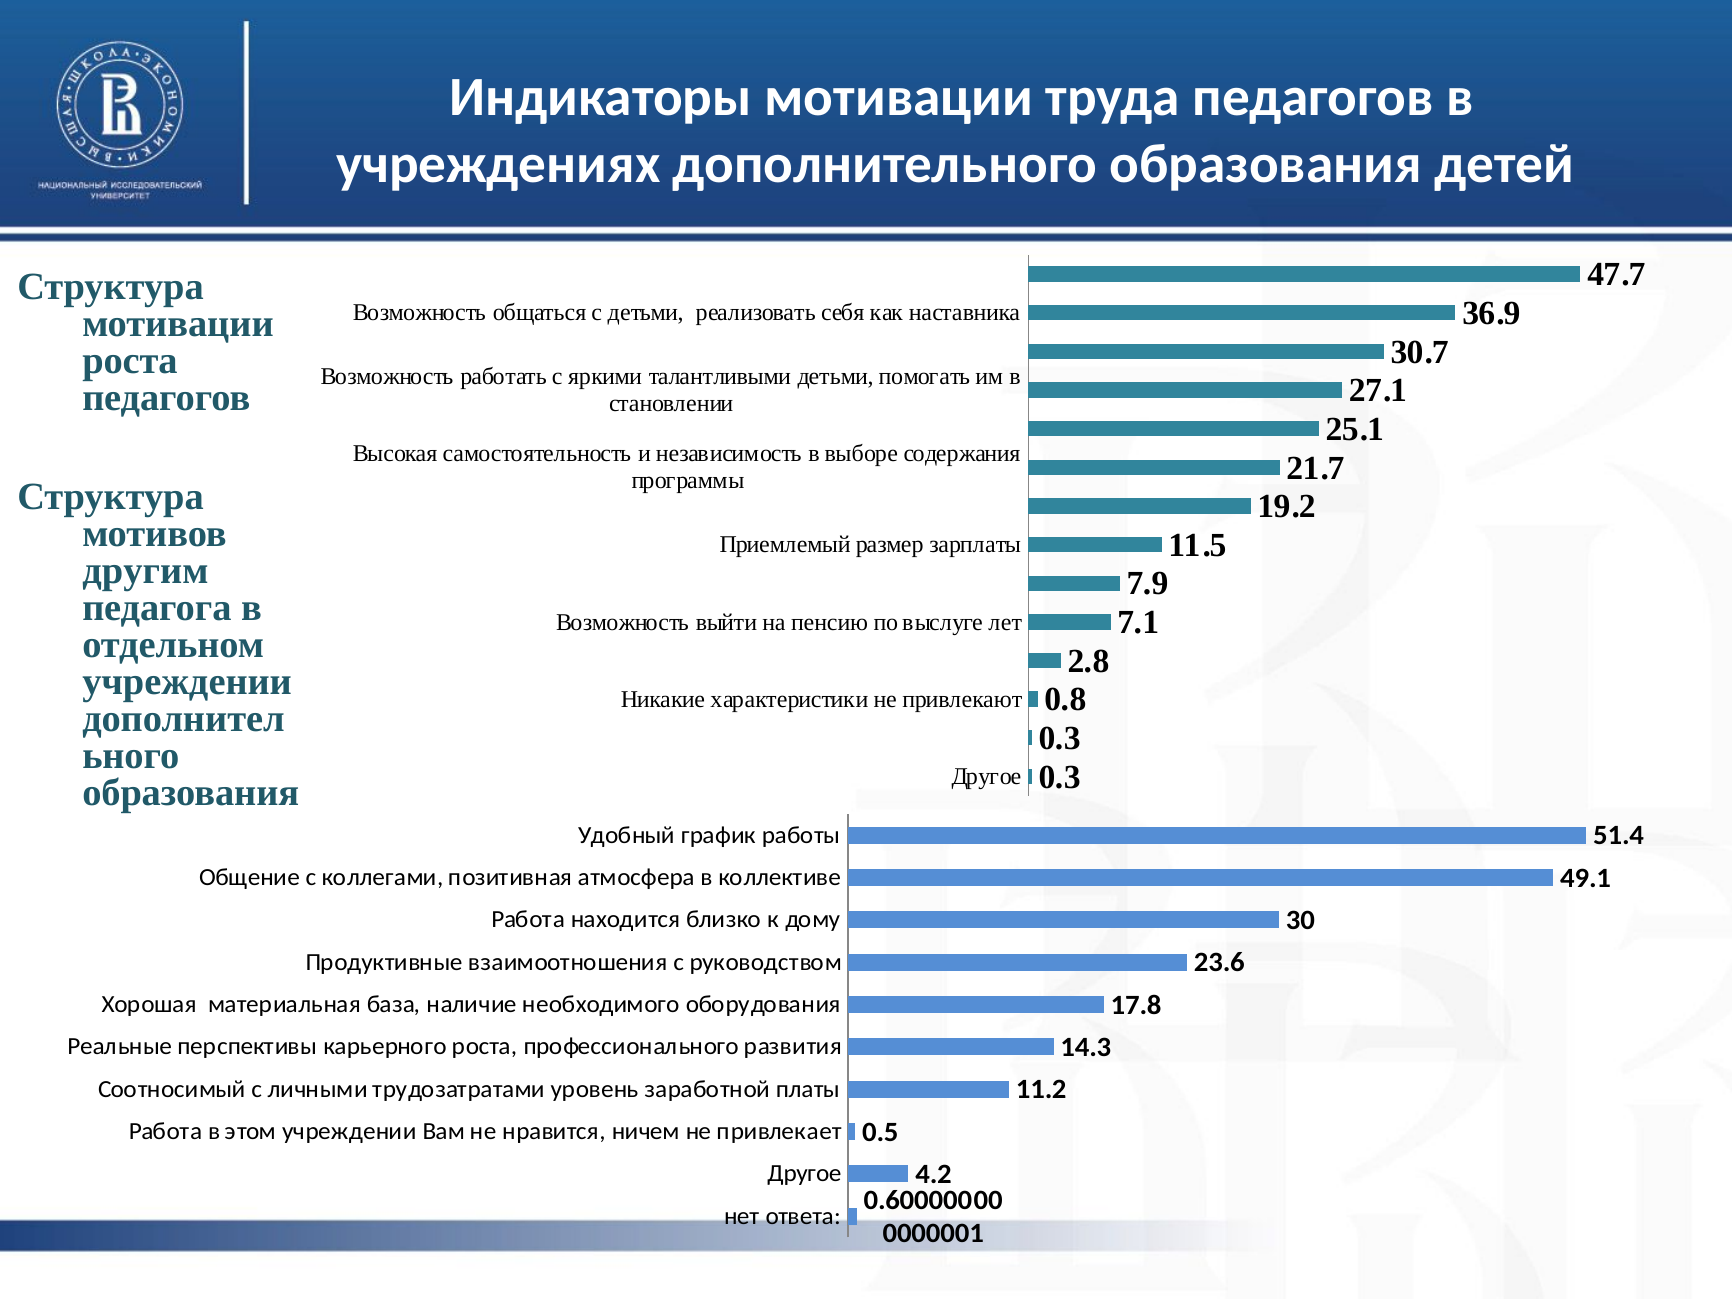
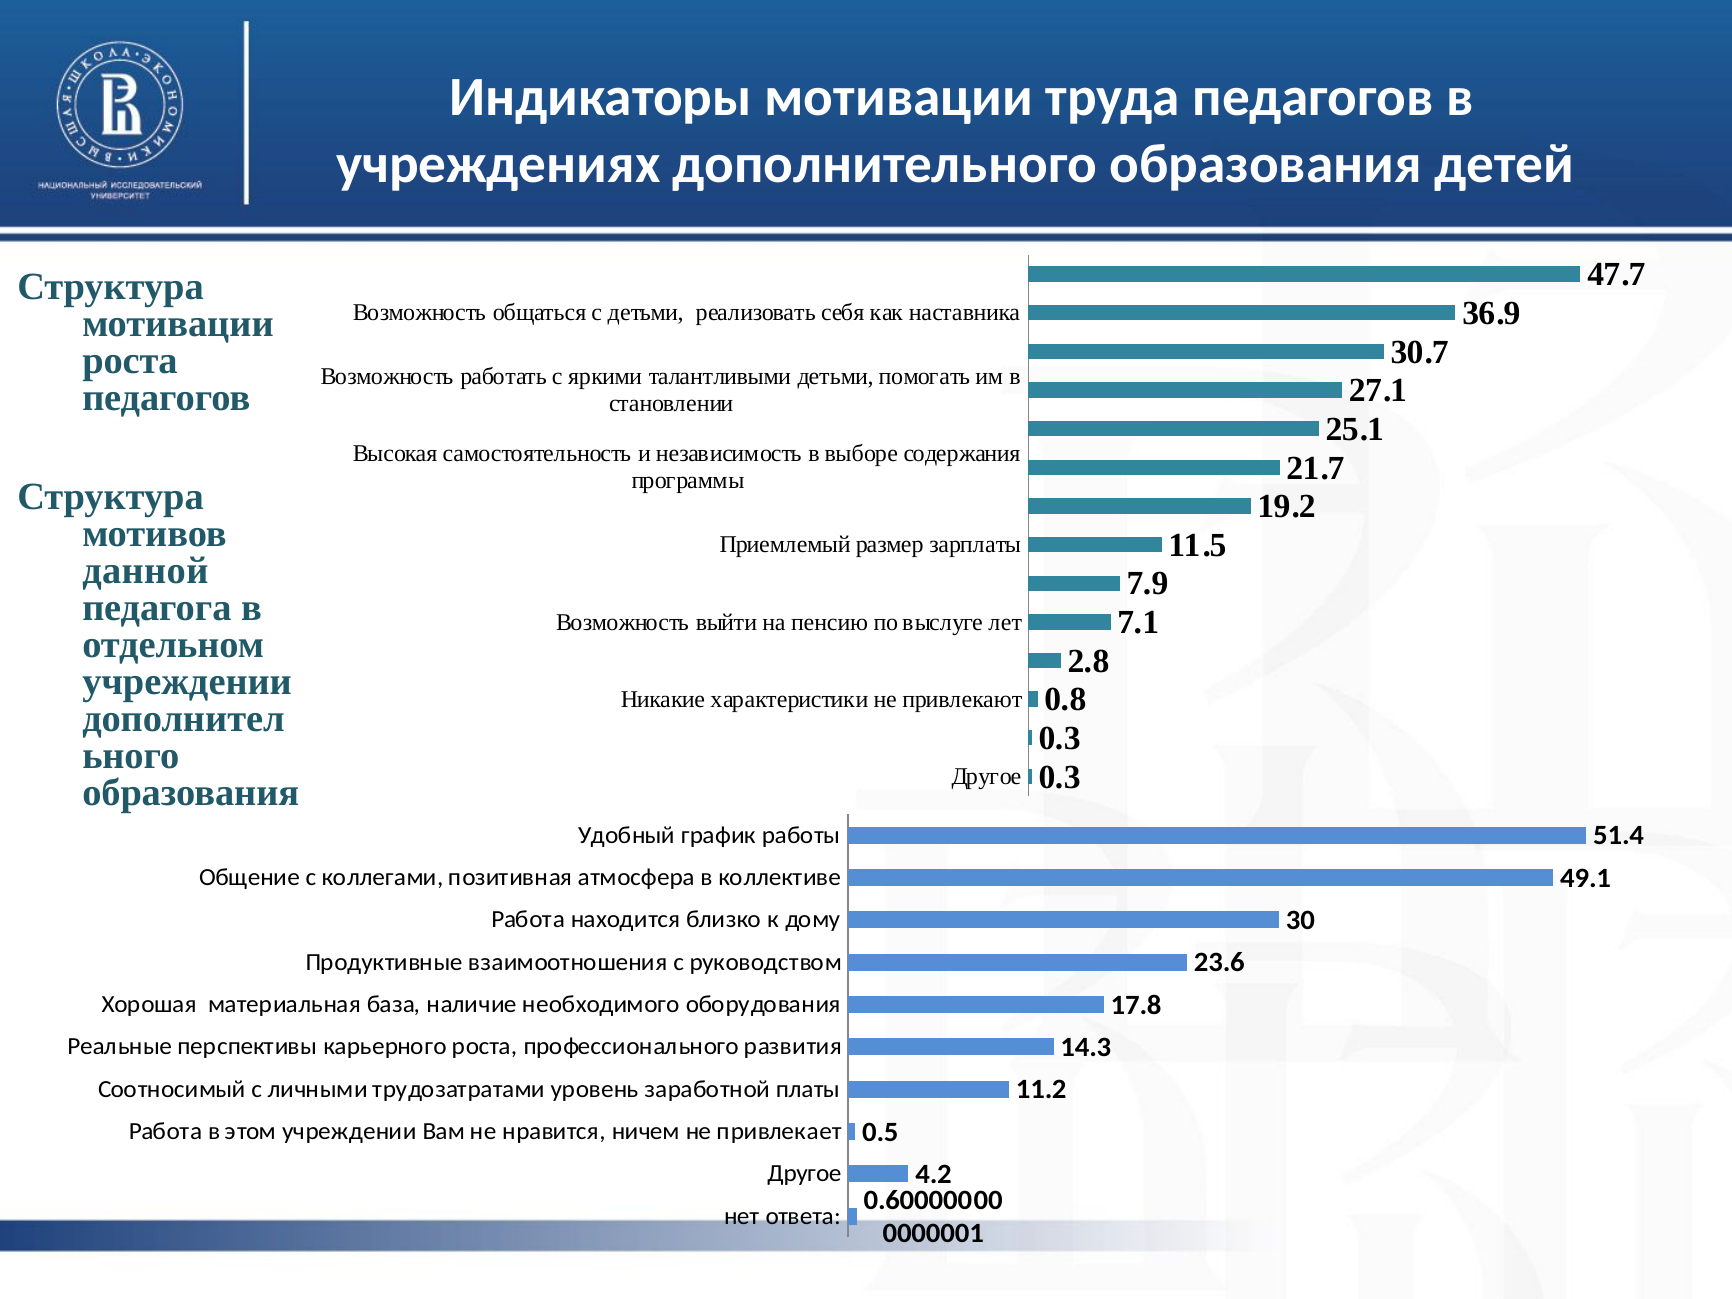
другим: другим -> данной (145, 571)
